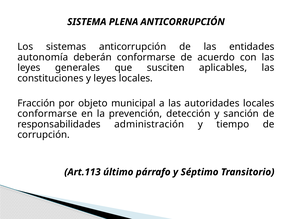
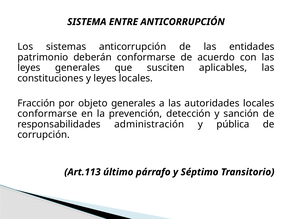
PLENA: PLENA -> ENTRE (123, 22)
autonomía: autonomía -> patrimonio (43, 57)
objeto municipal: municipal -> generales (133, 103)
tiempo: tiempo -> pública (233, 124)
